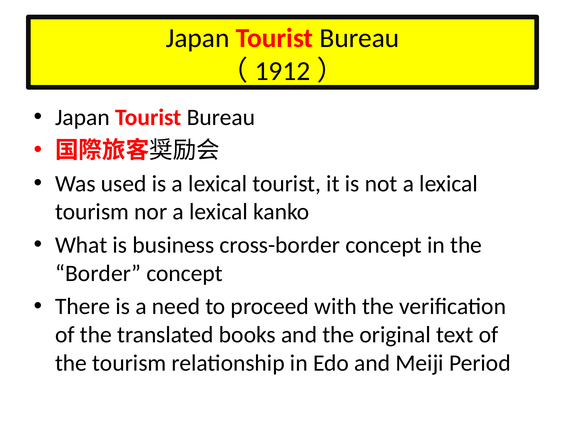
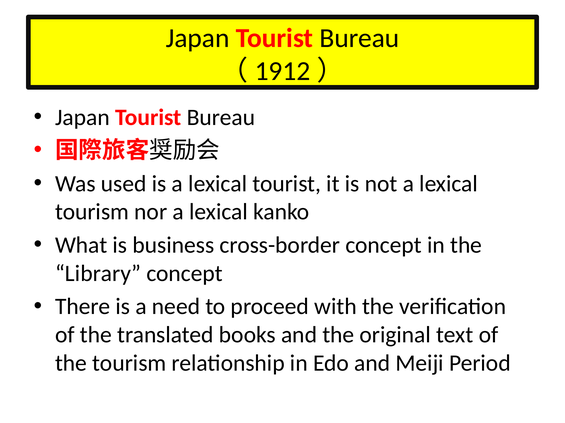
Border: Border -> Library (98, 274)
